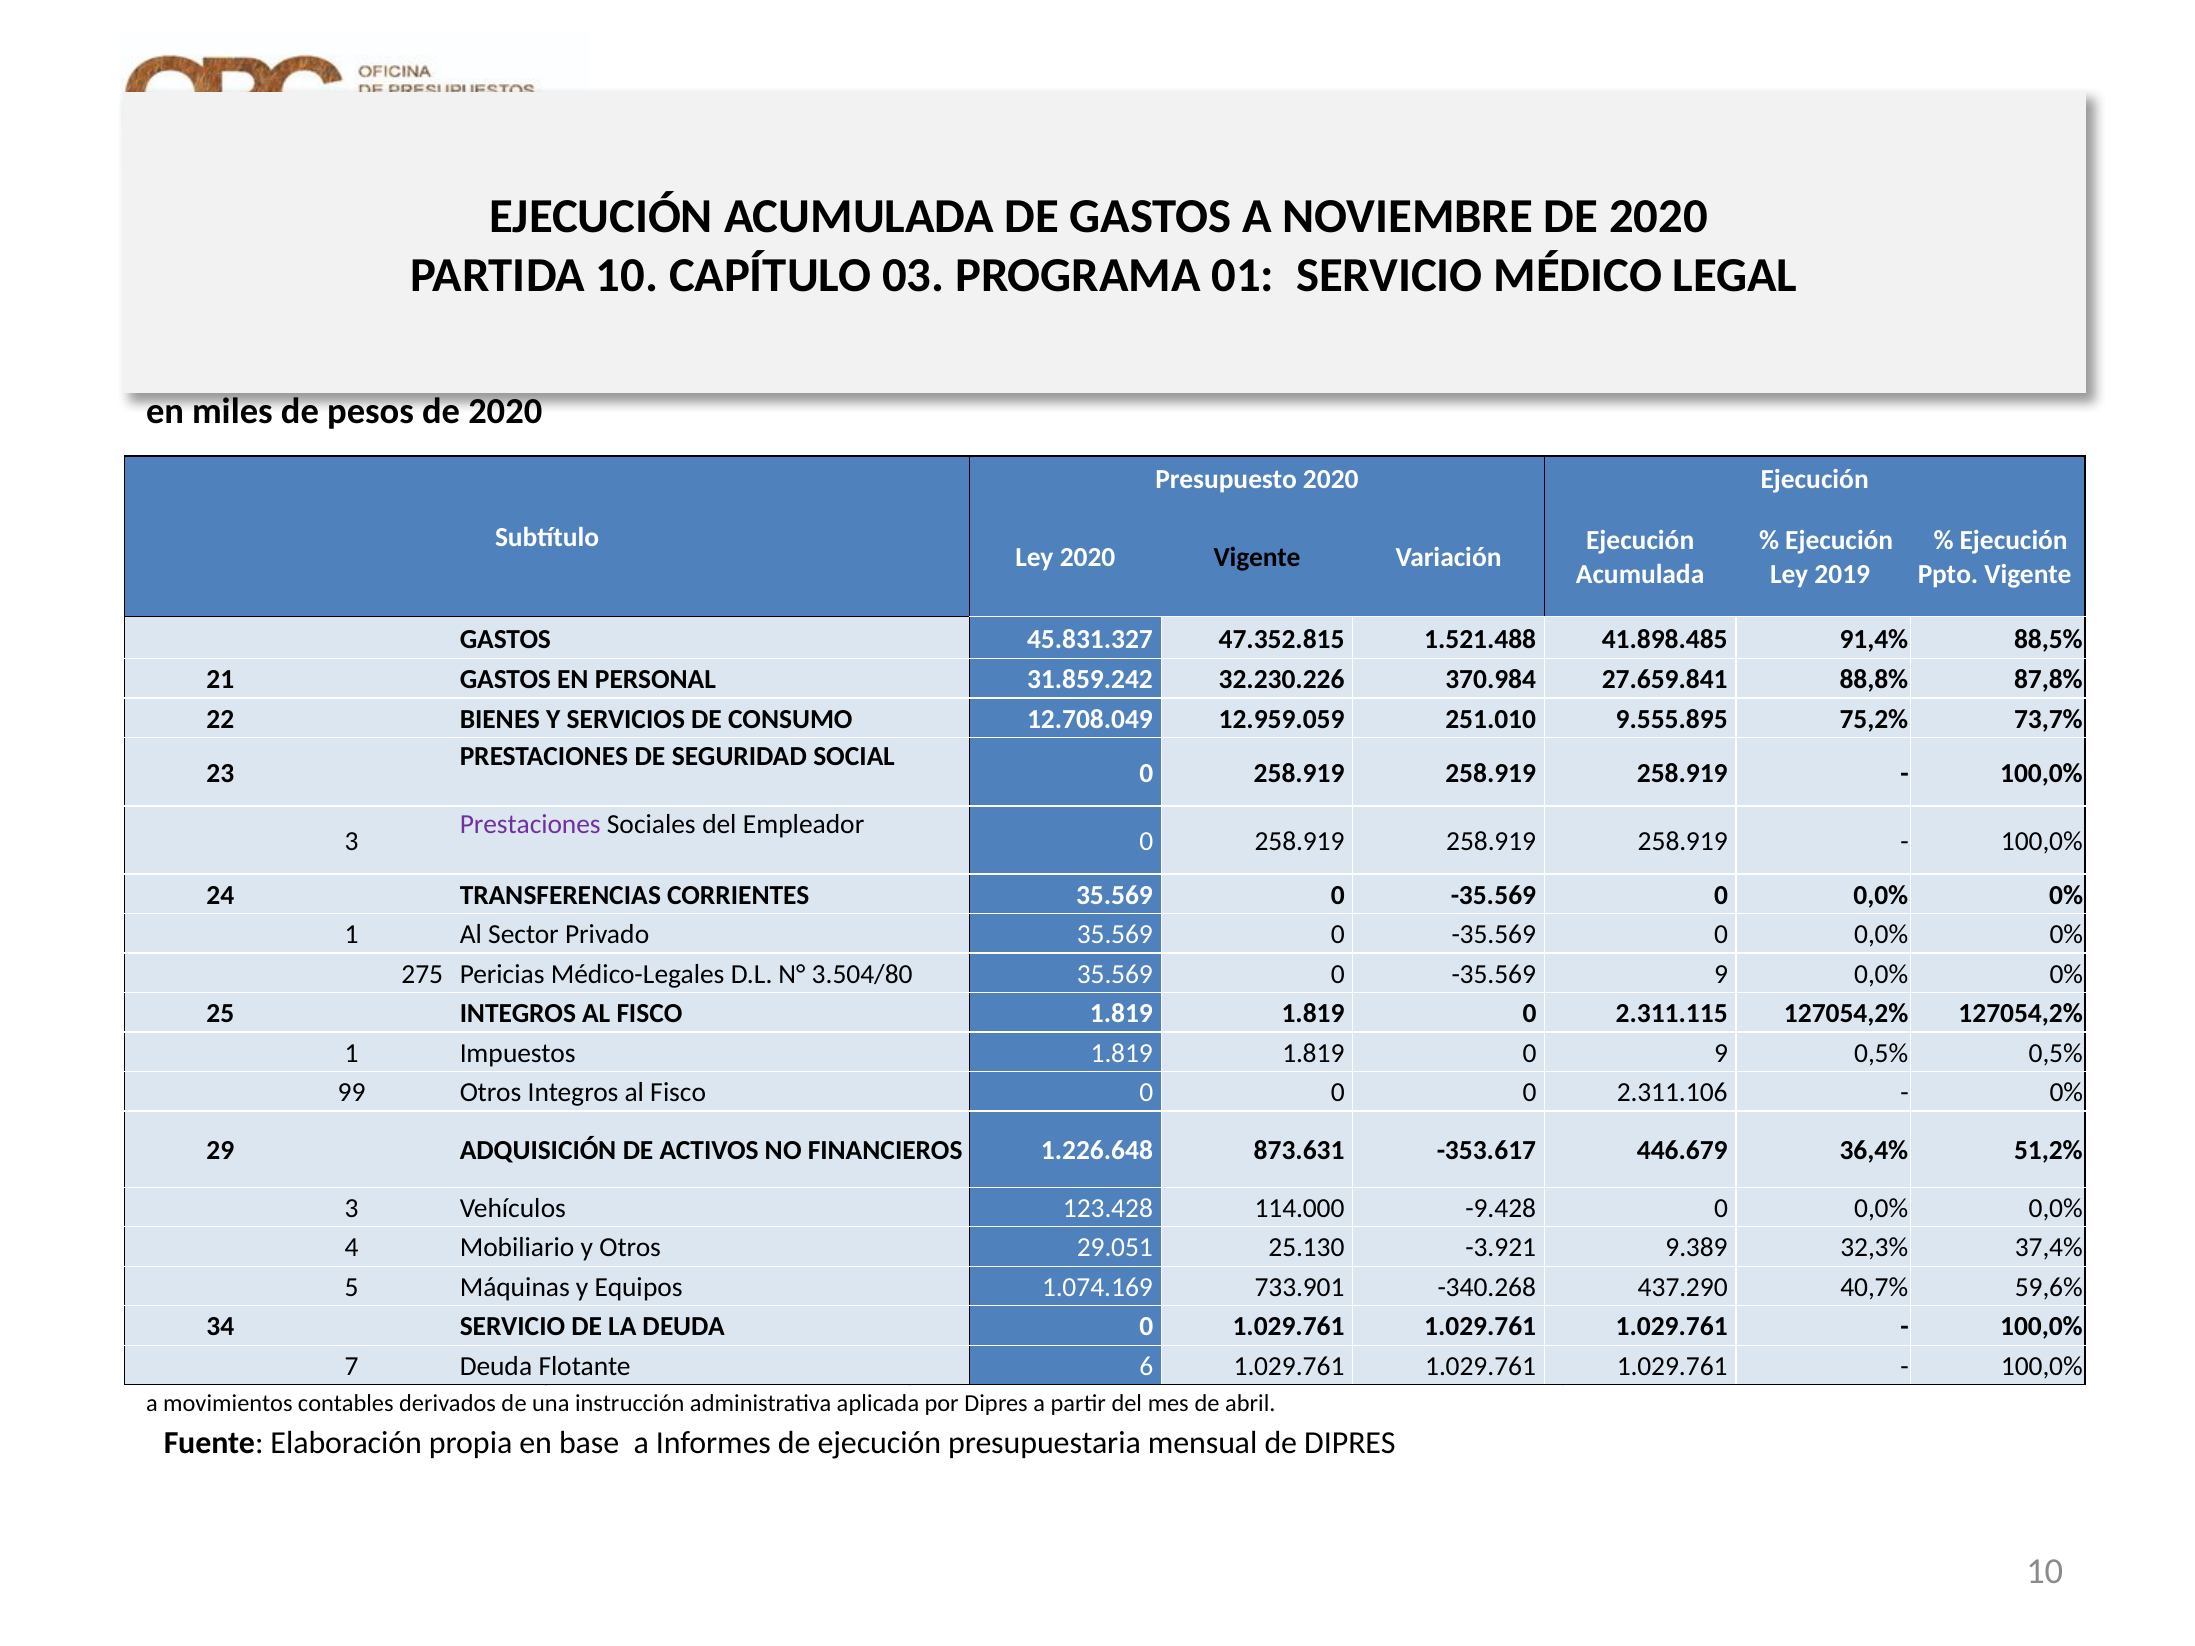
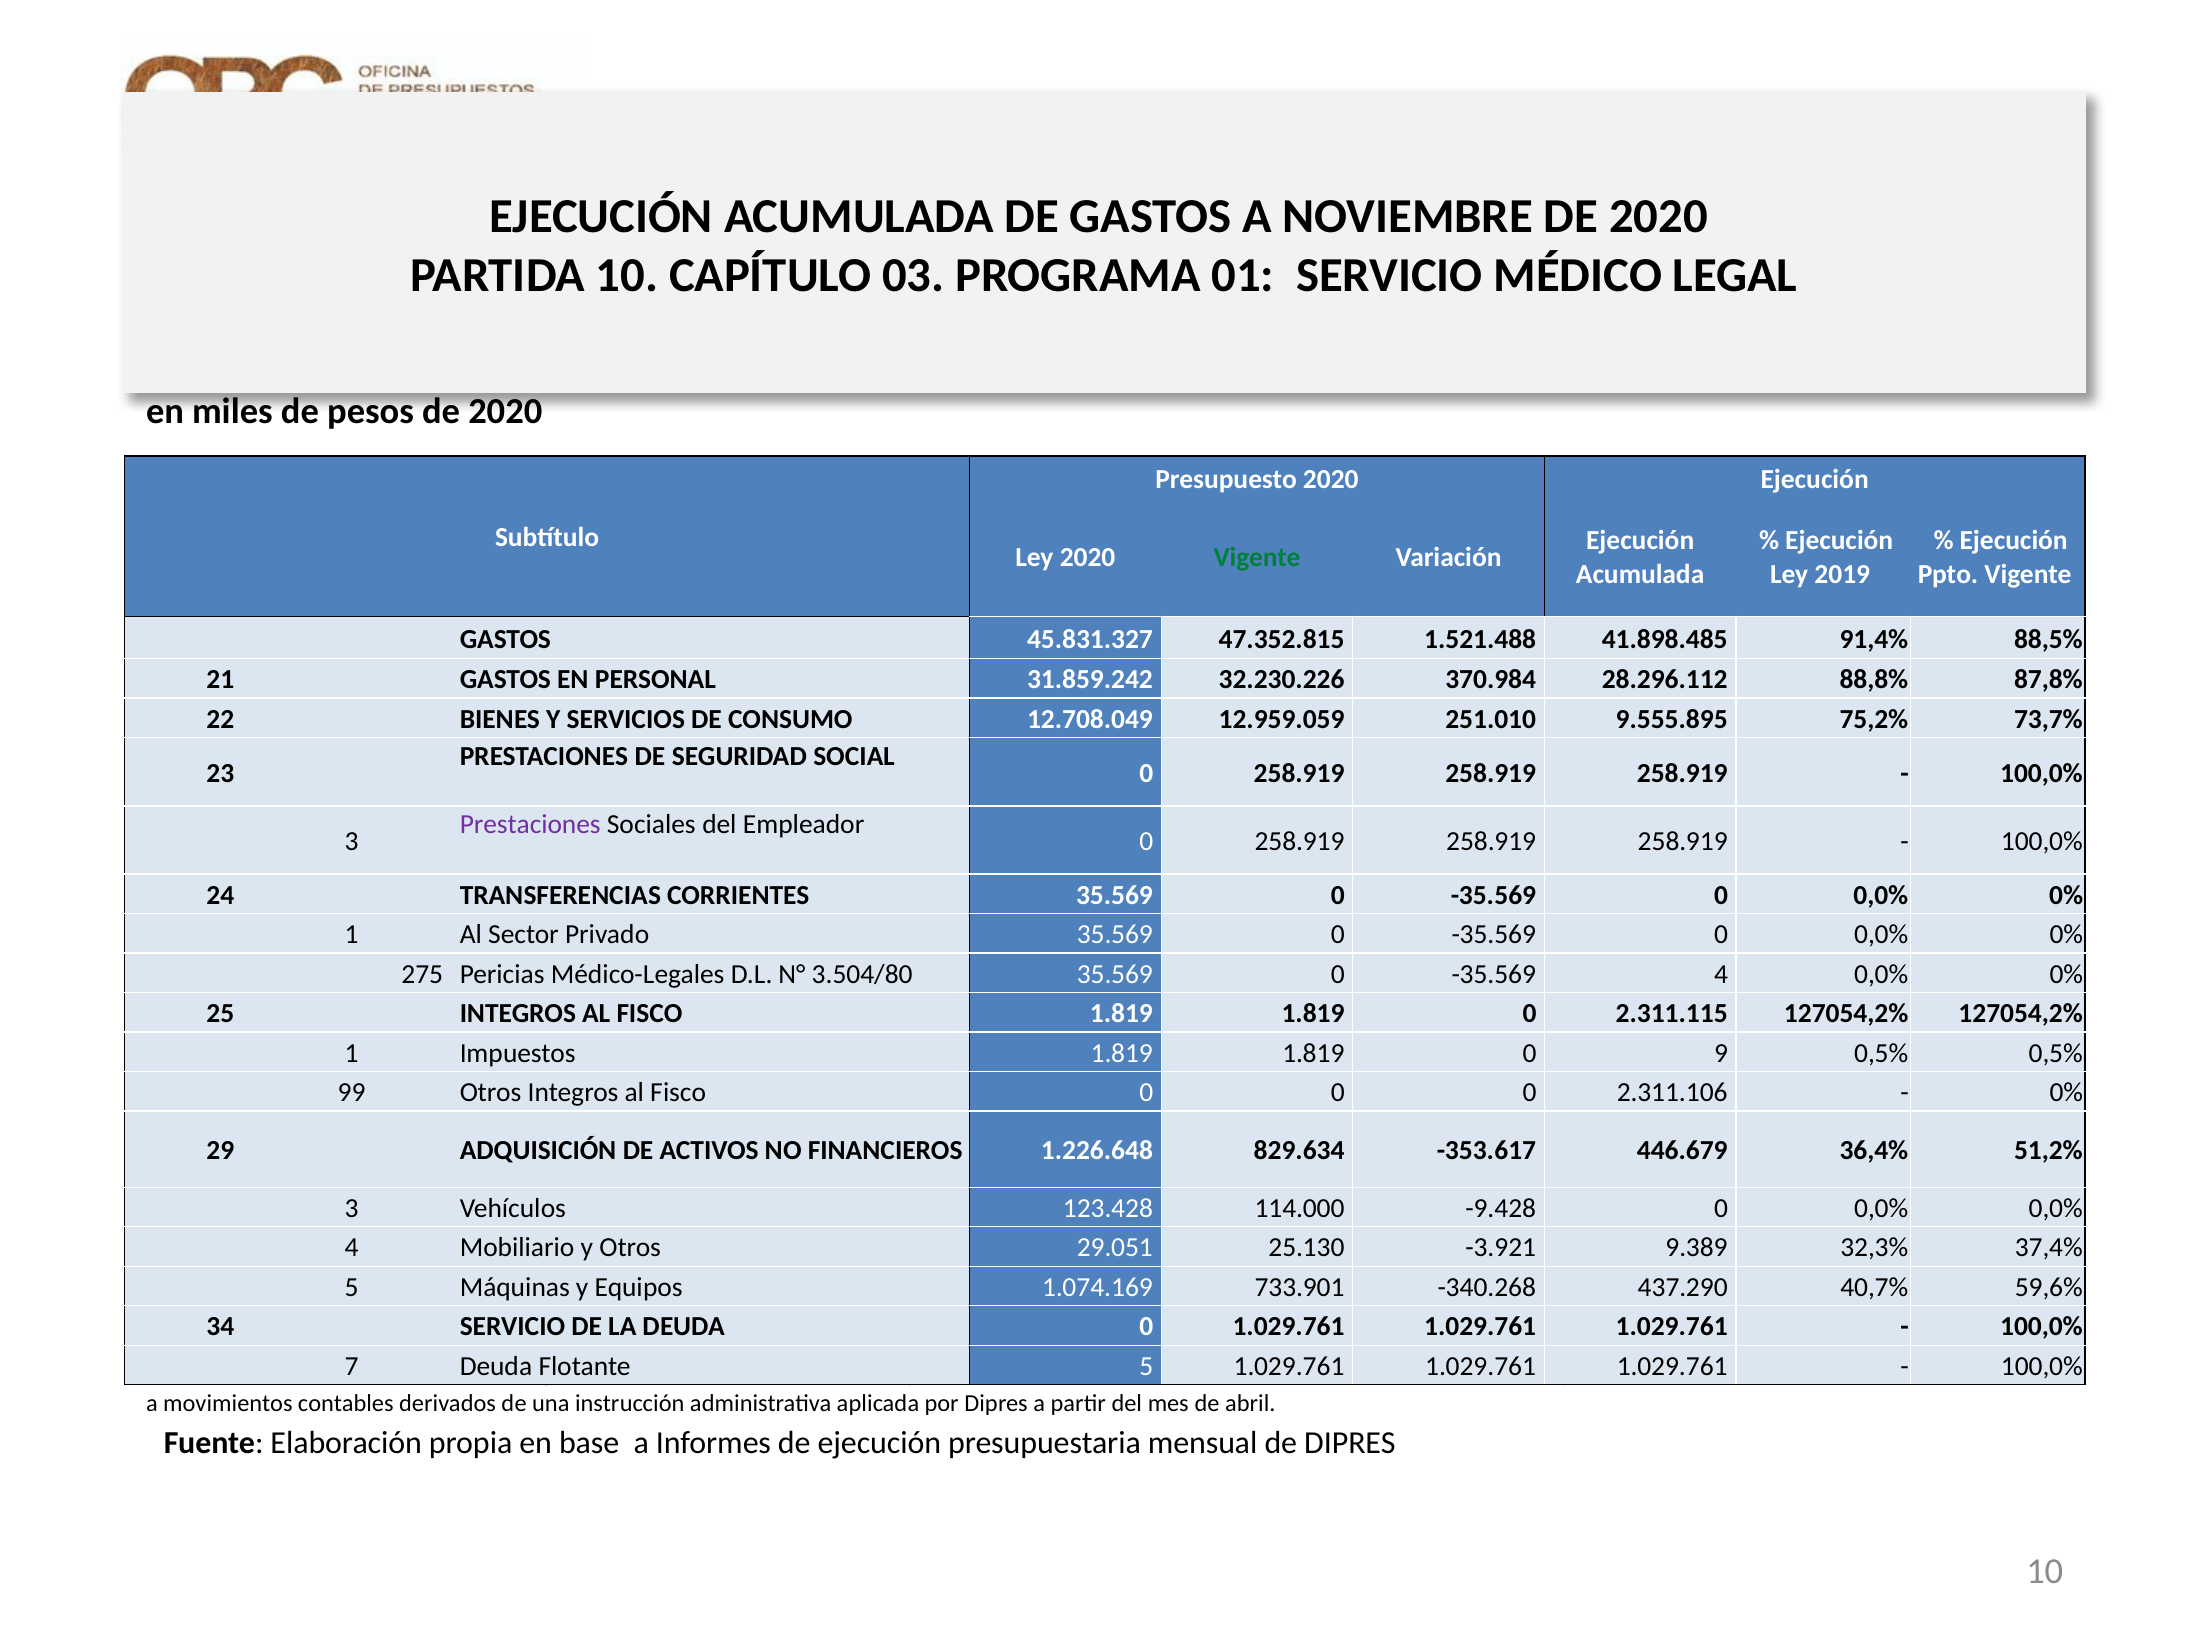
Vigente colour: black -> green (1257, 558)
27.659.841: 27.659.841 -> 28.296.112 (1665, 680)
-35.569 9: 9 -> 4 (1721, 974)
873.631: 873.631 -> 829.634 (1299, 1151)
6: 6 -> 5 (1146, 1367)
